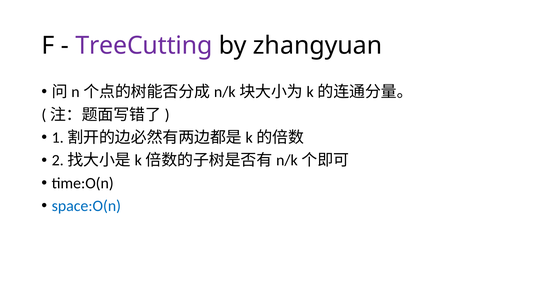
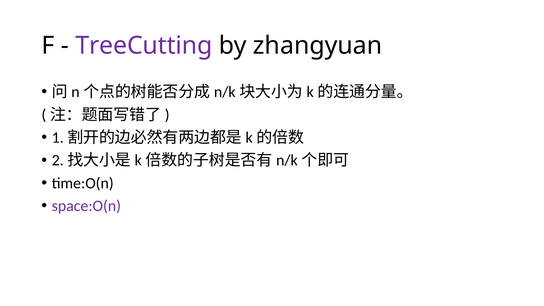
space:O(n colour: blue -> purple (86, 206)
